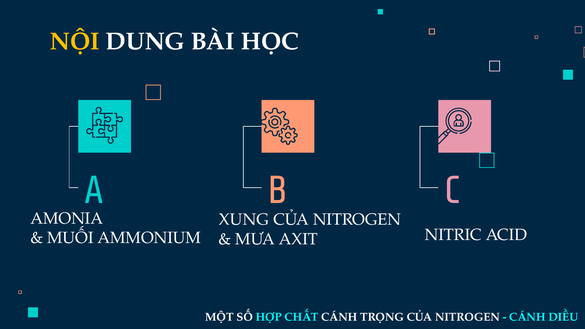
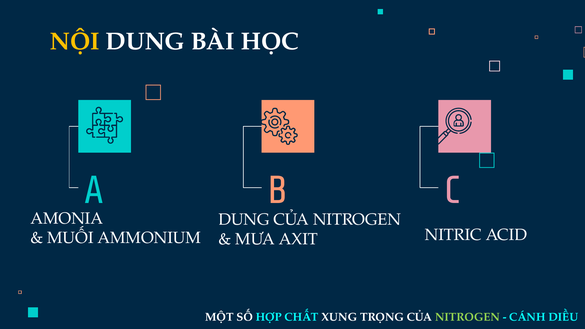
XUNG: XUNG -> DUNG (244, 220)
CHẤT CÁNH: CÁNH -> XUNG (339, 317)
NITROGEN colour: white -> light green (467, 317)
